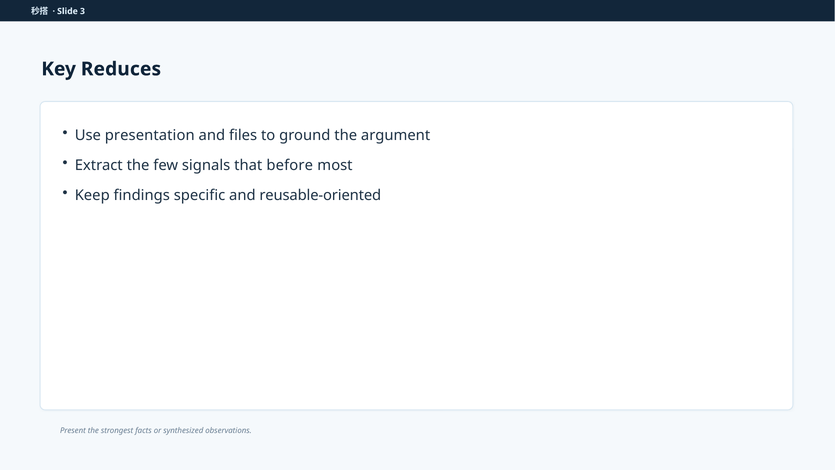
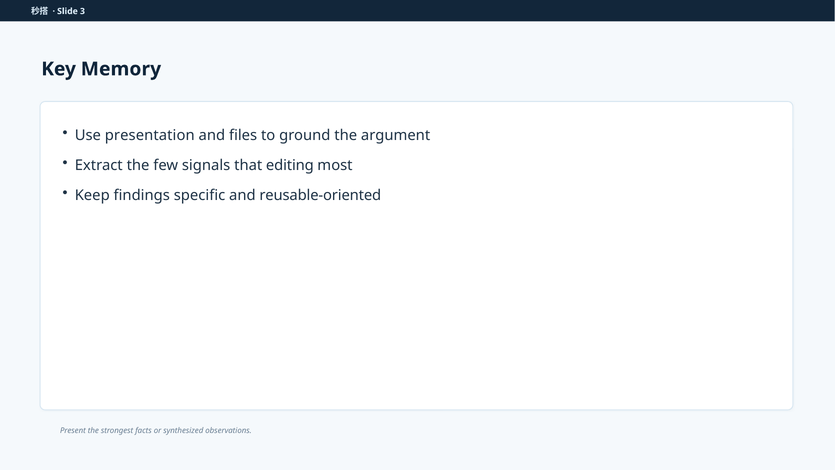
Reduces: Reduces -> Memory (121, 69)
before: before -> editing (290, 165)
